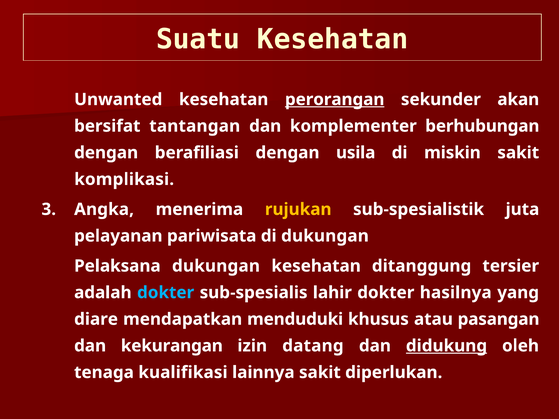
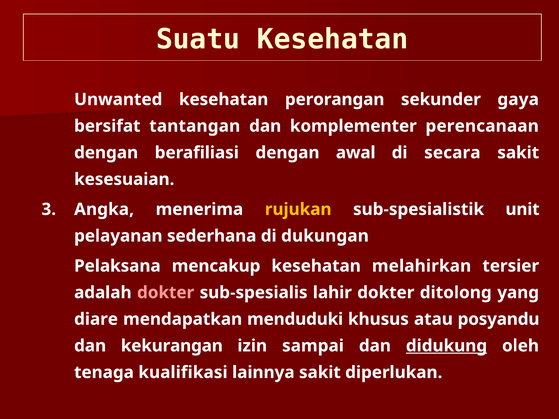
perorangan underline: present -> none (335, 100)
akan: akan -> gaya (518, 100)
berhubungan: berhubungan -> perencanaan (482, 126)
usila: usila -> awal (356, 153)
miskin: miskin -> secara (452, 153)
komplikasi: komplikasi -> kesesuaian (124, 179)
juta: juta -> unit (523, 209)
pariwisata: pariwisata -> sederhana (212, 236)
Pelaksana dukungan: dukungan -> mencakup (216, 266)
ditanggung: ditanggung -> melahirkan (422, 266)
dokter colour: light blue -> pink (166, 293)
hasilnya: hasilnya -> ditolong (456, 293)
pasangan: pasangan -> posyandu (499, 319)
datang: datang -> sampai (313, 346)
